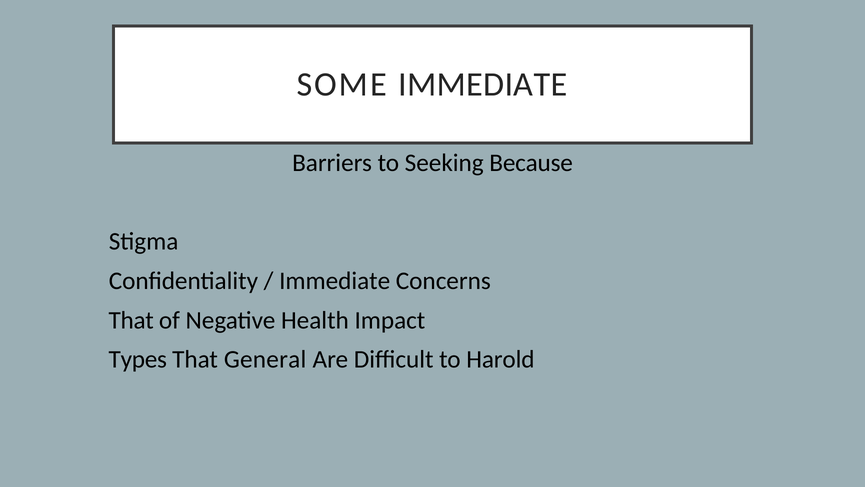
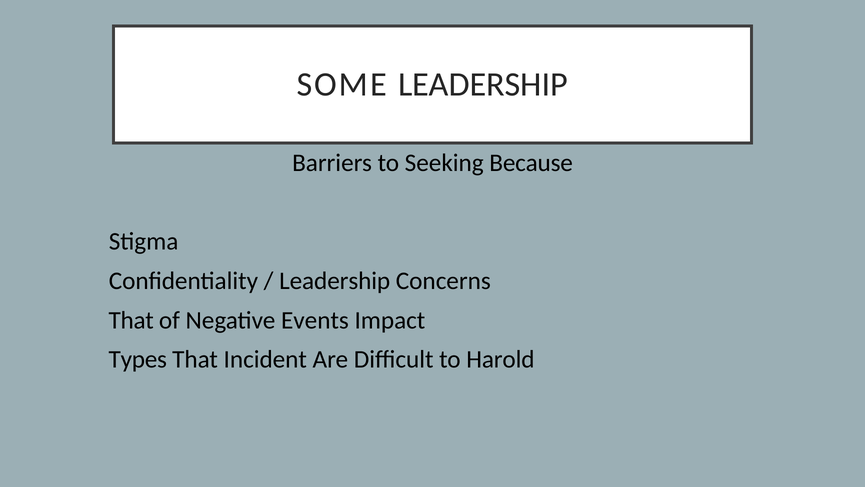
SOME IMMEDIATE: IMMEDIATE -> LEADERSHIP (483, 84)
Immediate: Immediate -> Leadership (335, 281)
Health: Health -> Events (315, 320)
General: General -> Incident (265, 359)
